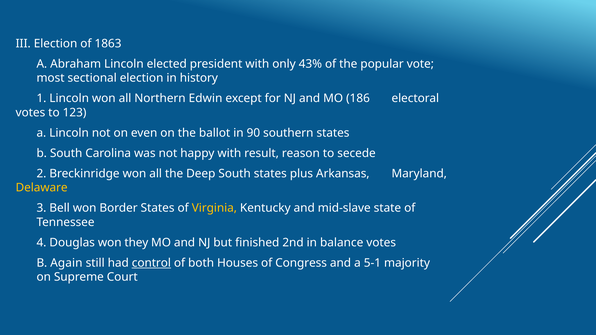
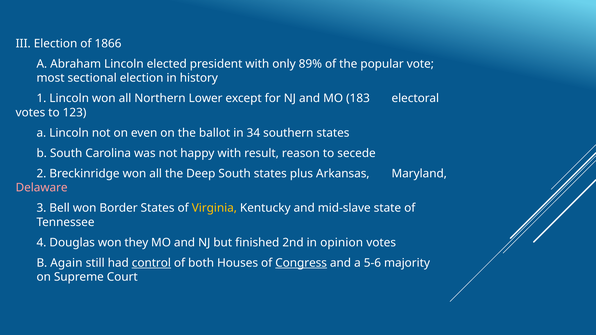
1863: 1863 -> 1866 (108, 44)
43%: 43% -> 89% (310, 64)
Edwin: Edwin -> Lower (206, 99)
186: 186 -> 183 (358, 99)
90: 90 -> 34 (253, 133)
Delaware colour: yellow -> pink (42, 188)
balance: balance -> opinion (342, 243)
Congress underline: none -> present (301, 263)
5-1: 5-1 -> 5-6 (372, 263)
